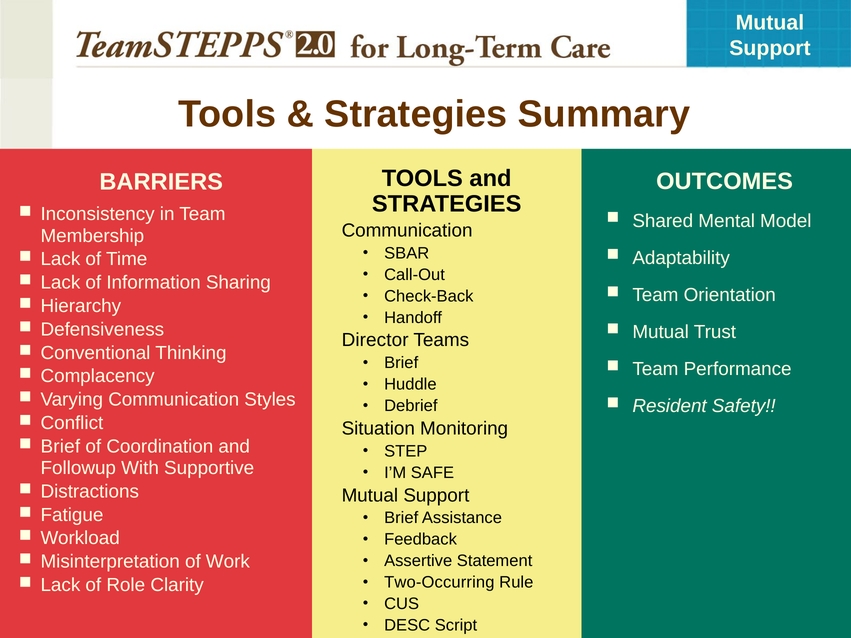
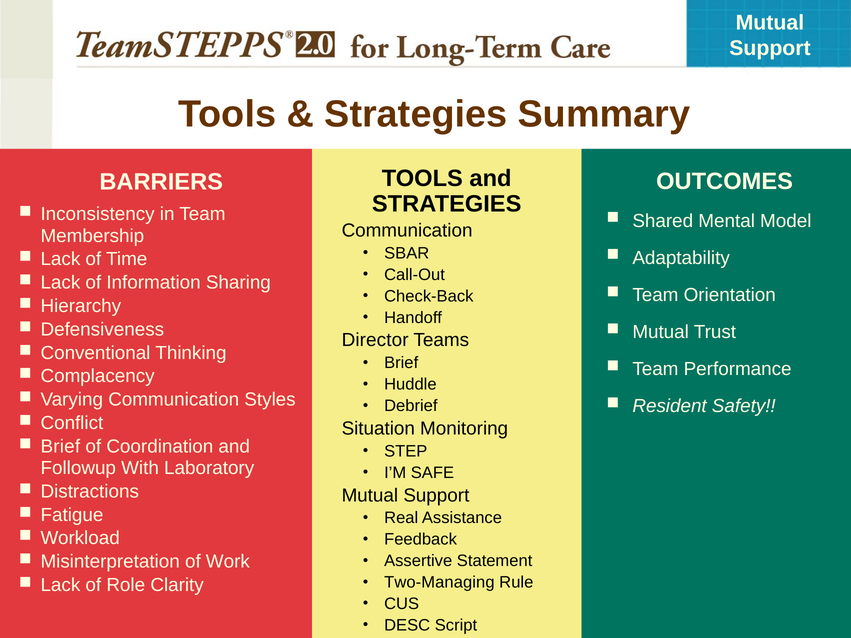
Supportive: Supportive -> Laboratory (209, 468)
Brief: Brief -> Real (401, 518)
Two-Occurring: Two-Occurring -> Two-Managing (439, 583)
